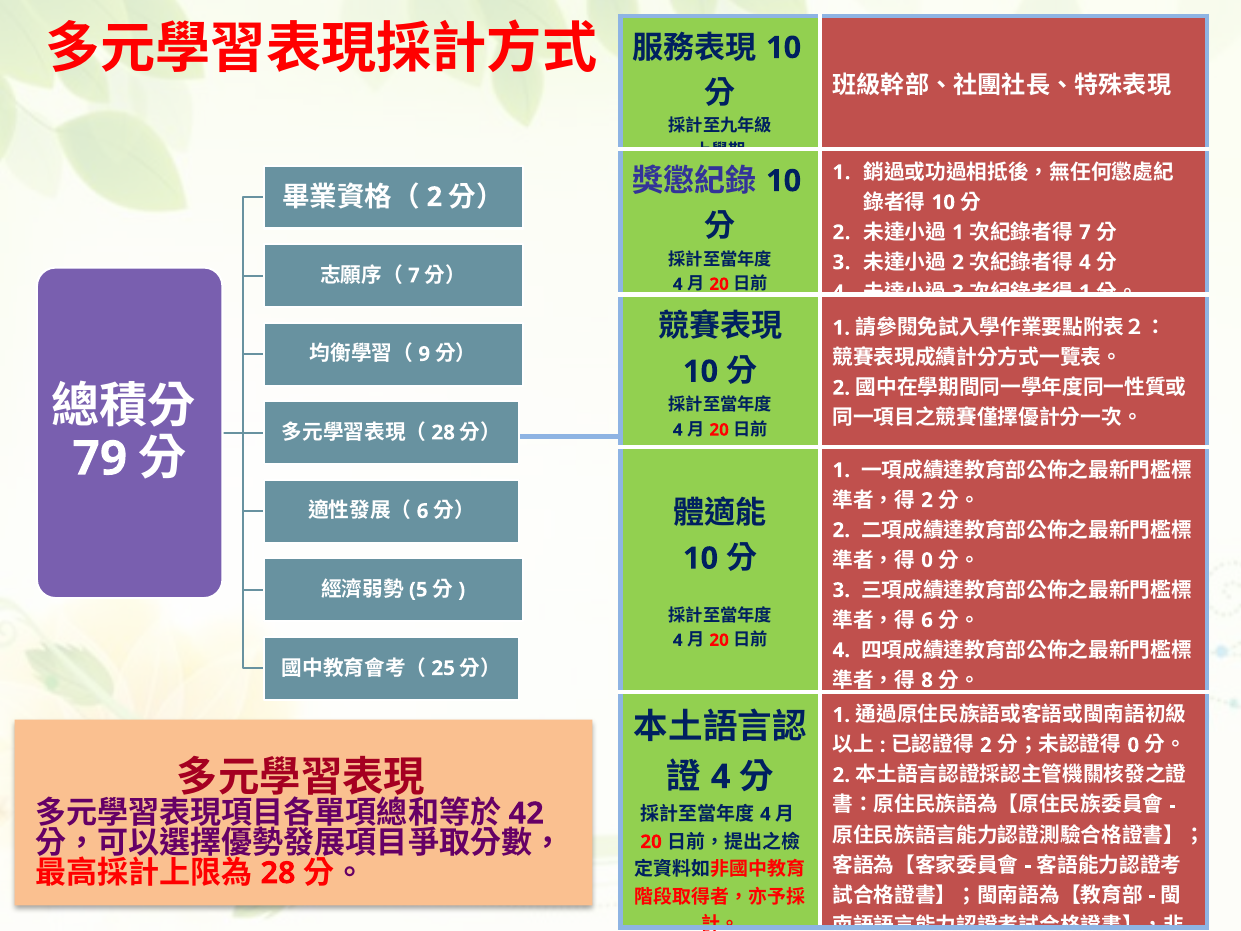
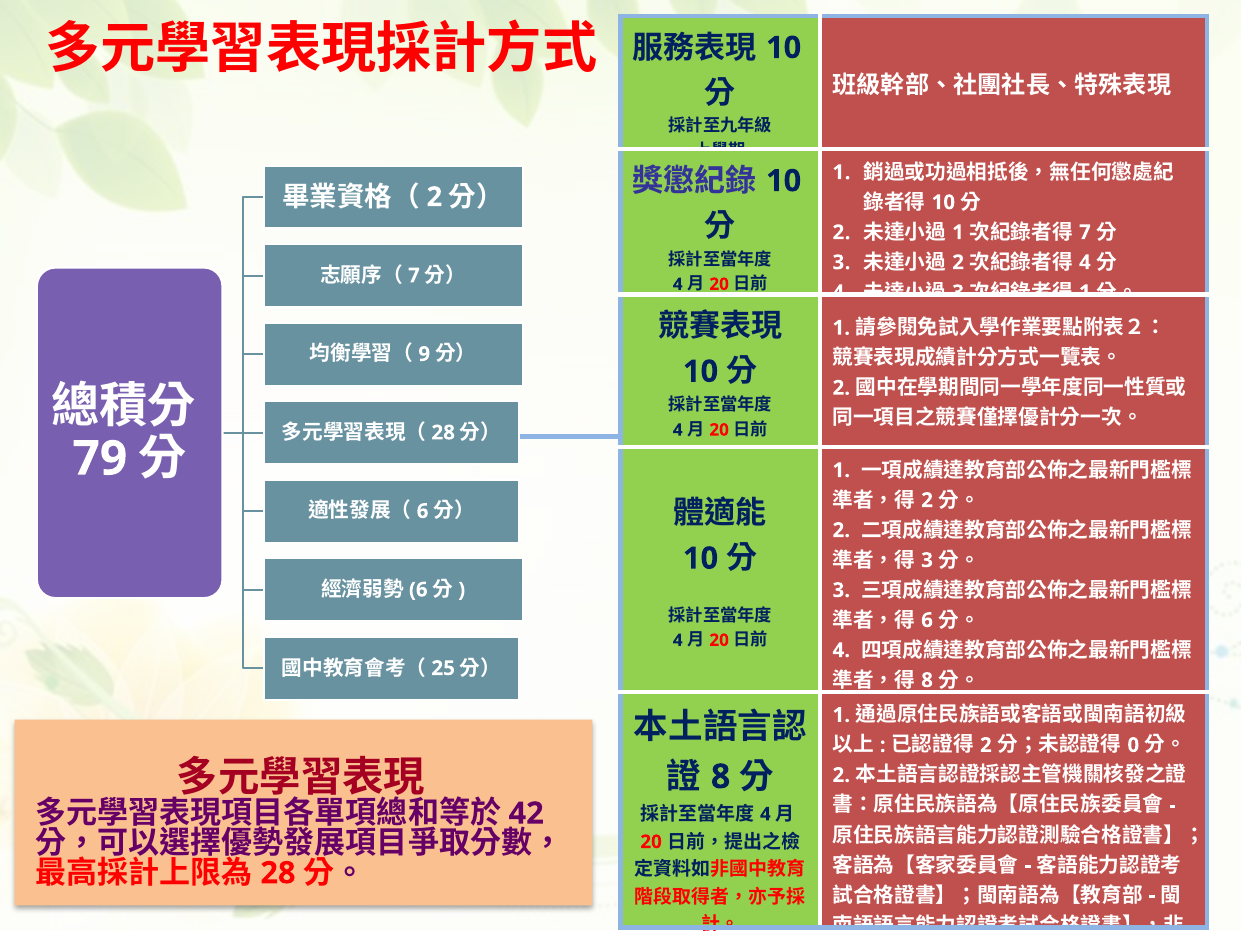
0: 0 -> 3 (927, 560)
5: 5 -> 6 (418, 590)
4: 4 -> 8 (721, 777)
